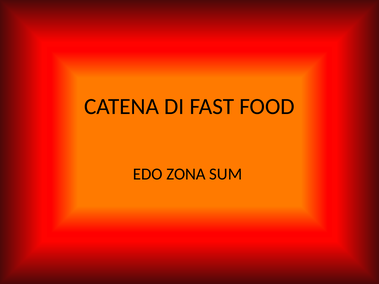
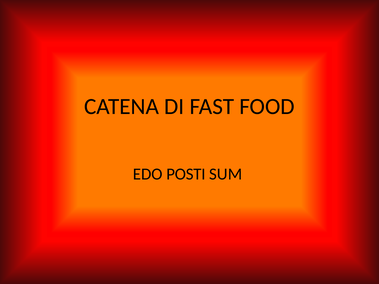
ZONA: ZONA -> POSTI (186, 174)
